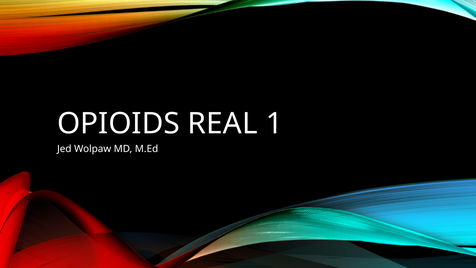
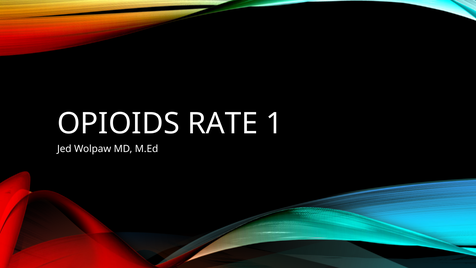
REAL: REAL -> RATE (223, 124)
